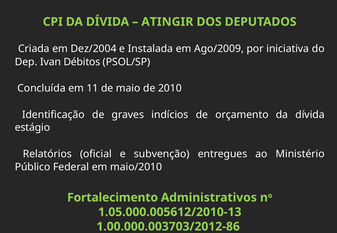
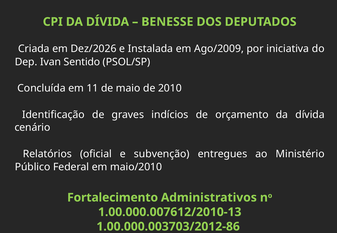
ATINGIR: ATINGIR -> BENESSE (167, 22)
Dez/2004: Dez/2004 -> Dez/2026 (94, 49)
Débitos: Débitos -> Sentido (82, 62)
estágio: estágio -> cenário (32, 128)
1.05.000.005612/2010-13: 1.05.000.005612/2010-13 -> 1.00.000.007612/2010-13 (170, 212)
